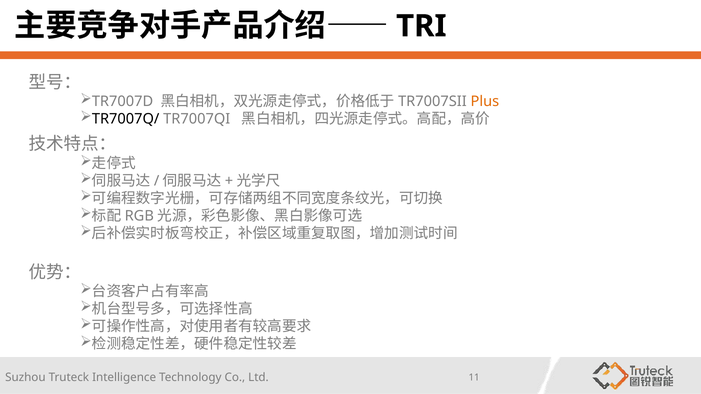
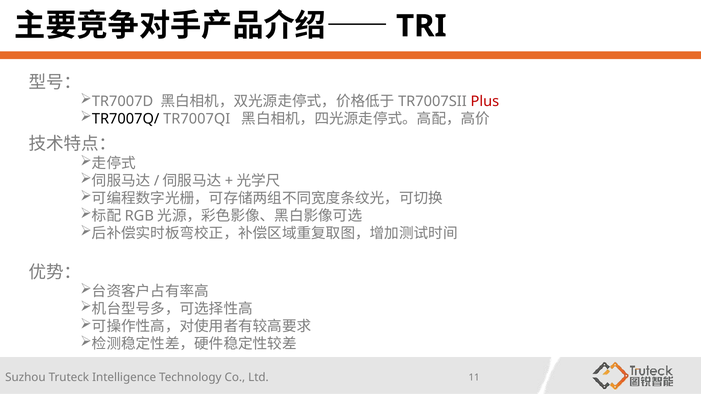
Plus colour: orange -> red (485, 101)
